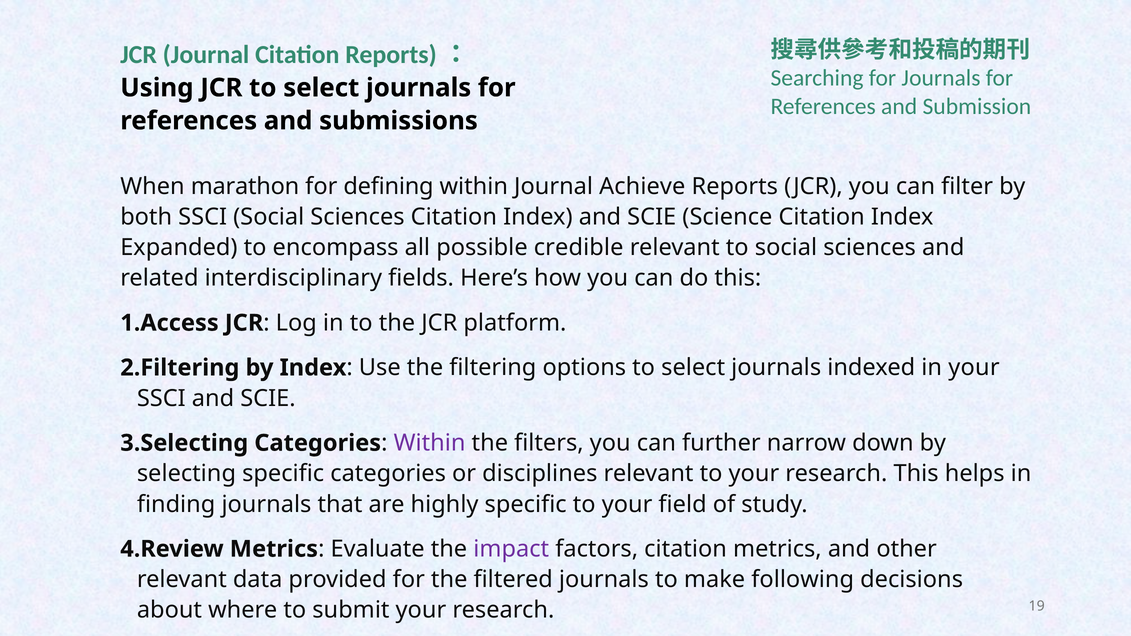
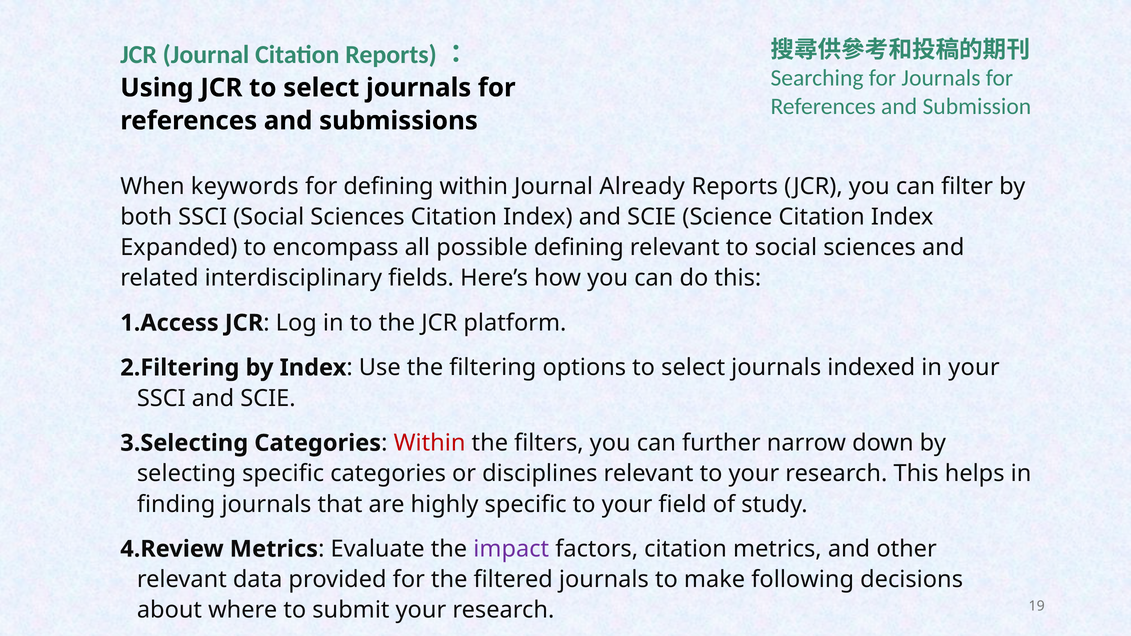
marathon: marathon -> keywords (245, 186)
Achieve: Achieve -> Already (642, 186)
possible credible: credible -> defining (579, 248)
Within colour: purple -> red (430, 443)
